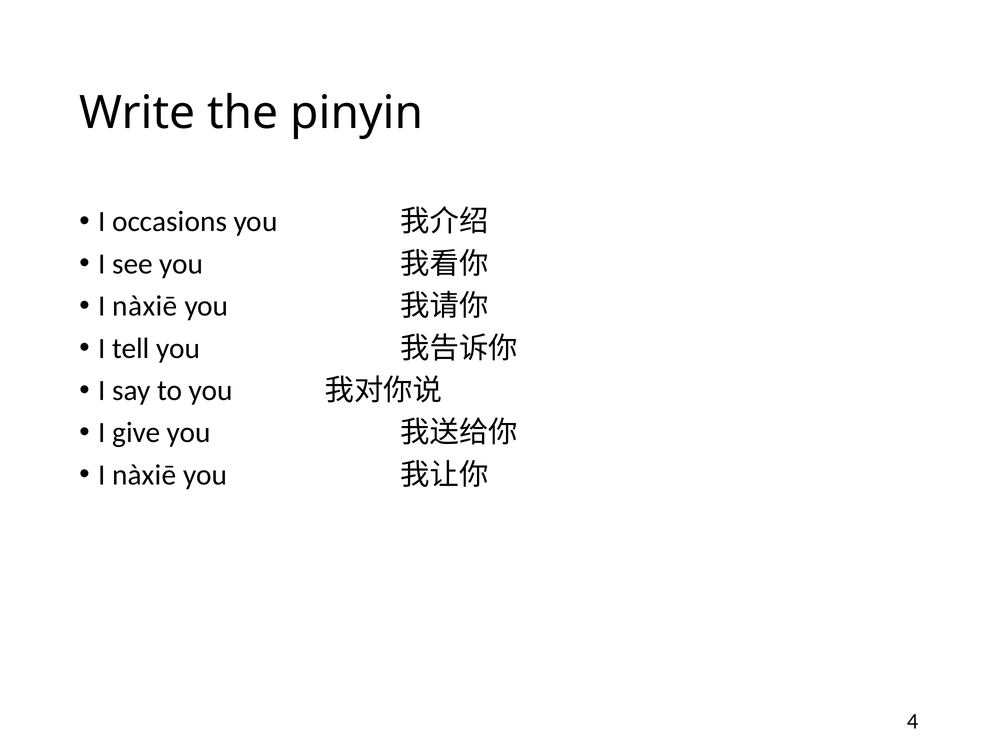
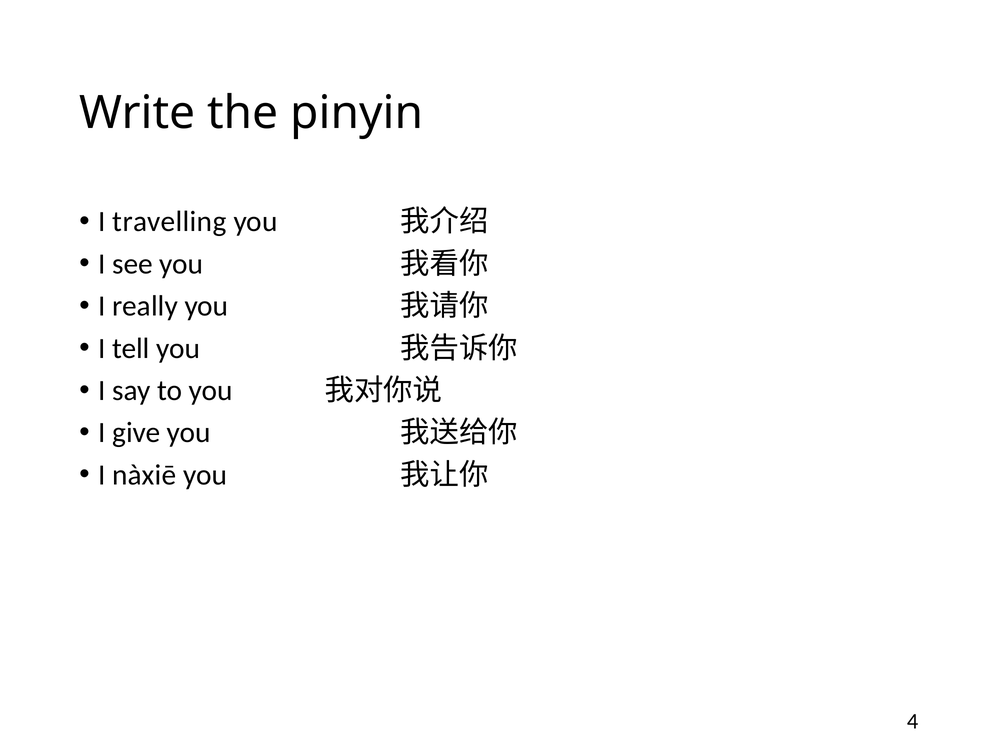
occasions: occasions -> travelling (169, 222)
nàxiē: nàxiē -> really (145, 306)
